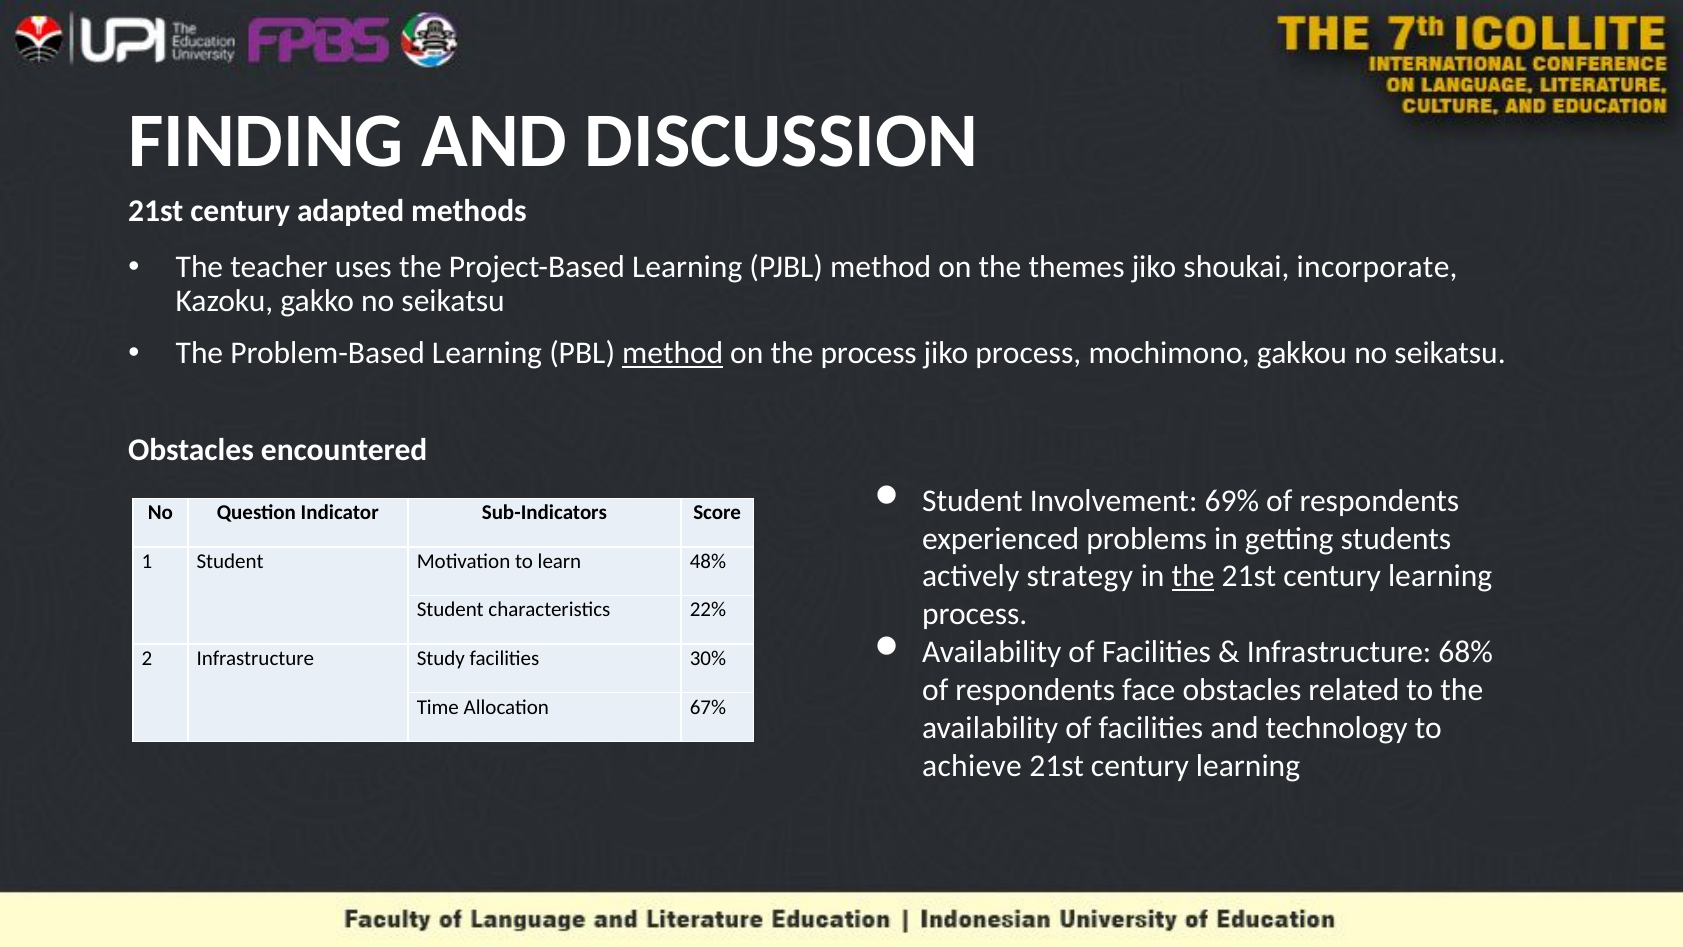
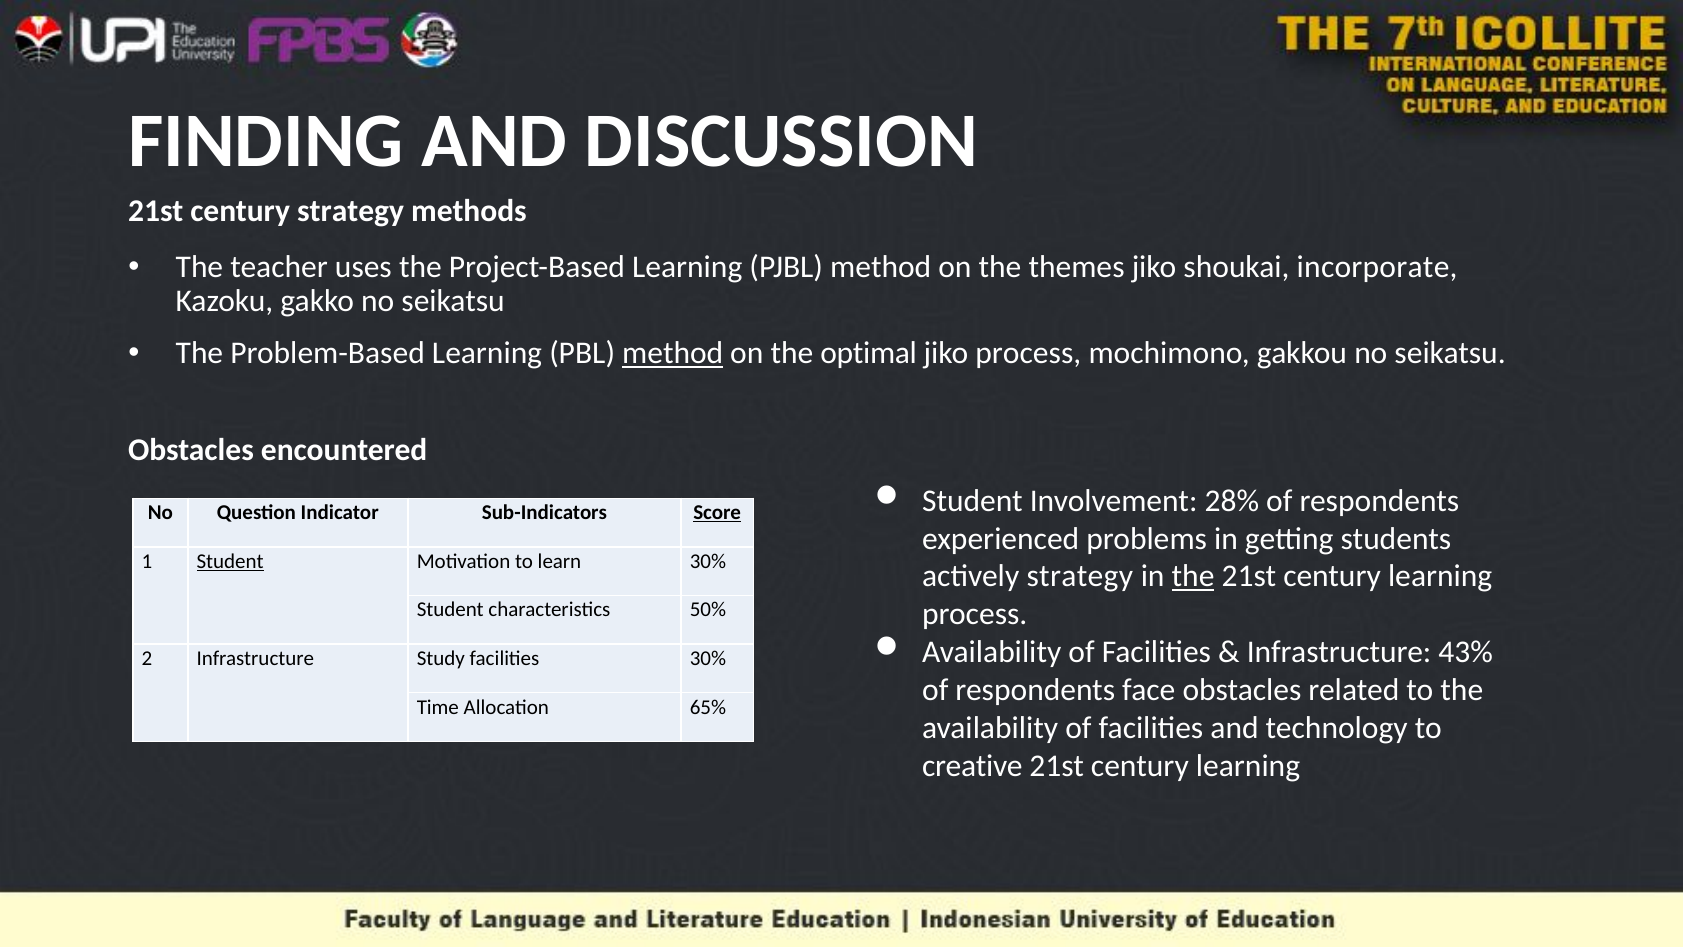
century adapted: adapted -> strategy (351, 211)
the process: process -> optimal (869, 353)
69%: 69% -> 28% (1232, 501)
Score underline: none -> present (717, 513)
Student underline: none -> present (230, 561)
learn 48%: 48% -> 30% (708, 561)
22%: 22% -> 50% (708, 610)
68%: 68% -> 43% (1466, 652)
67%: 67% -> 65% (708, 707)
achieve: achieve -> creative (972, 766)
